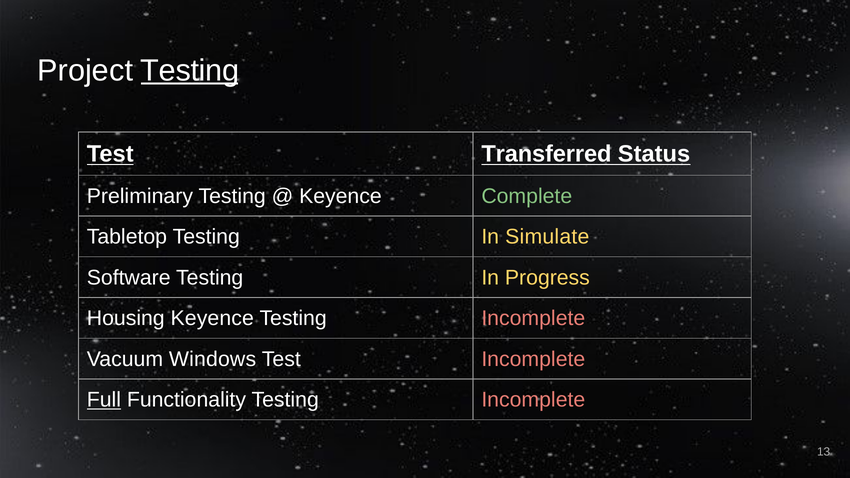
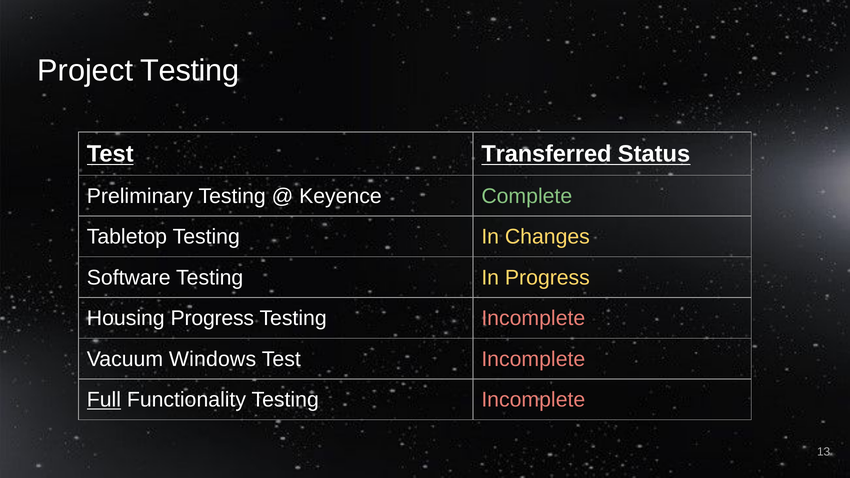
Testing underline: present -> none (190, 70)
Simulate: Simulate -> Changes (547, 237)
Housing Keyence: Keyence -> Progress (212, 318)
